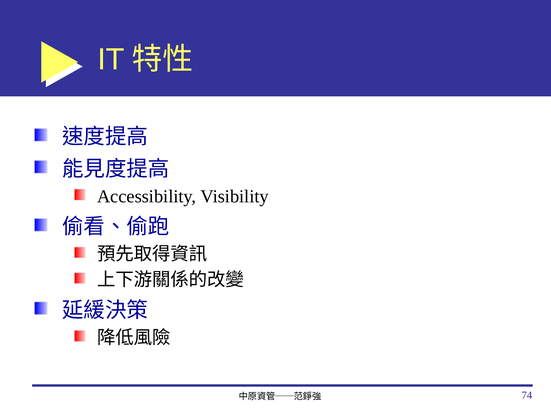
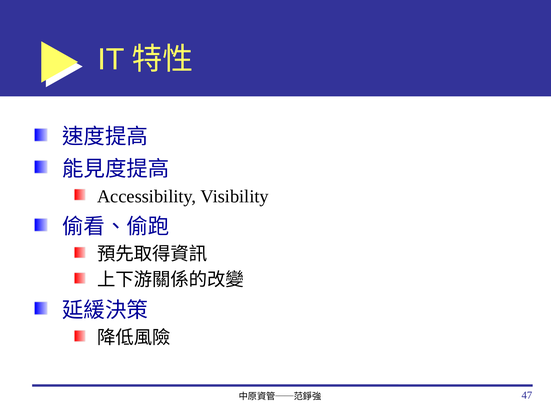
74: 74 -> 47 (527, 396)
